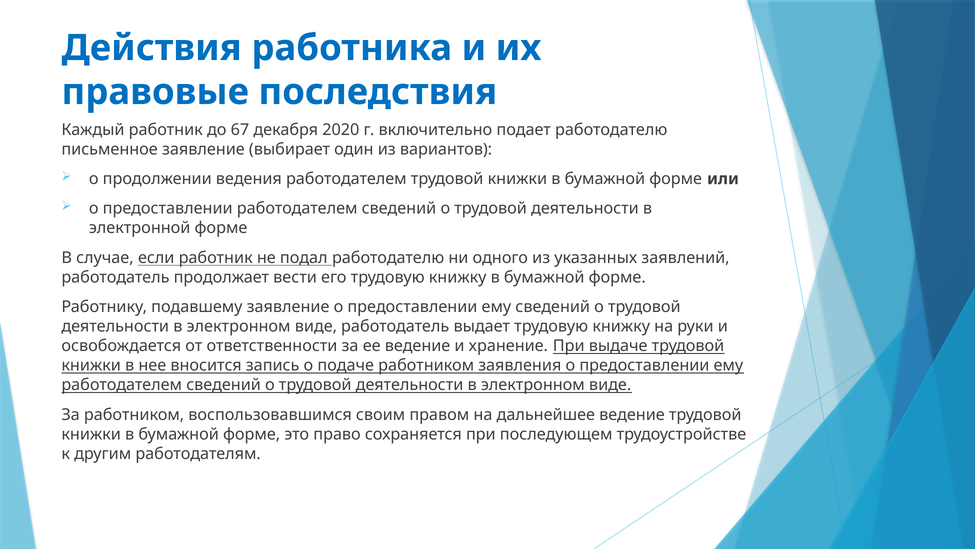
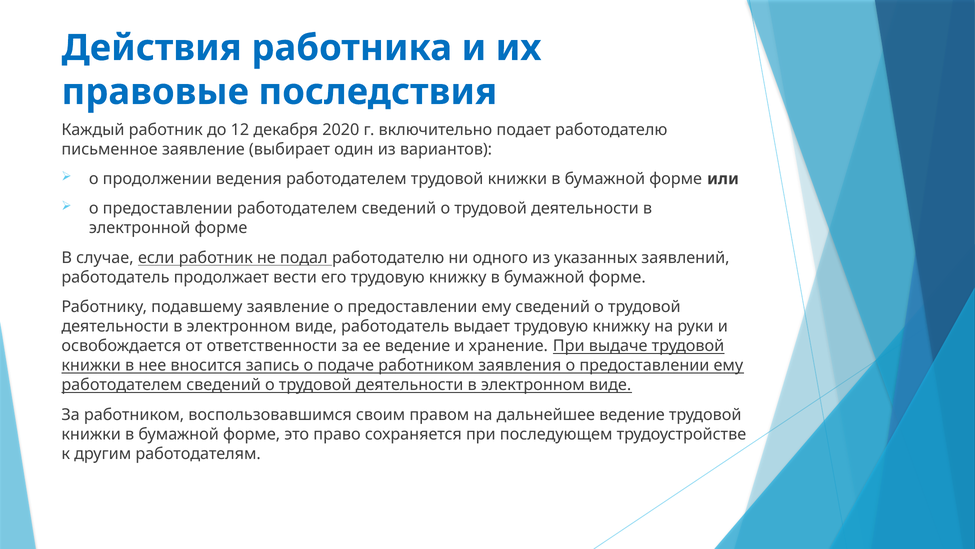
67: 67 -> 12 (240, 130)
